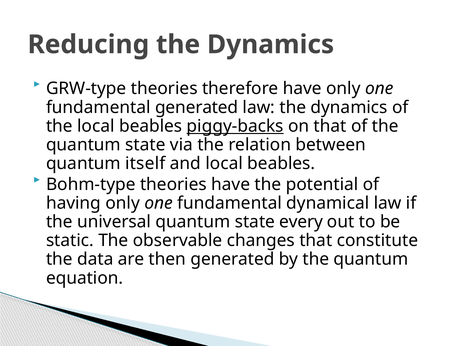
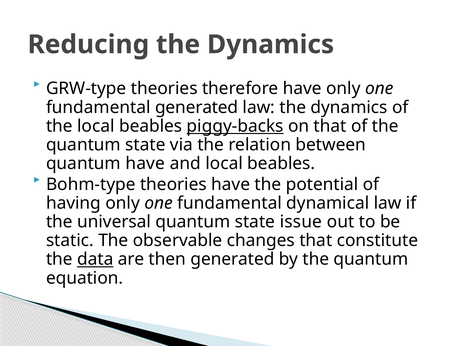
quantum itself: itself -> have (145, 163)
every: every -> issue (301, 222)
data underline: none -> present (95, 259)
